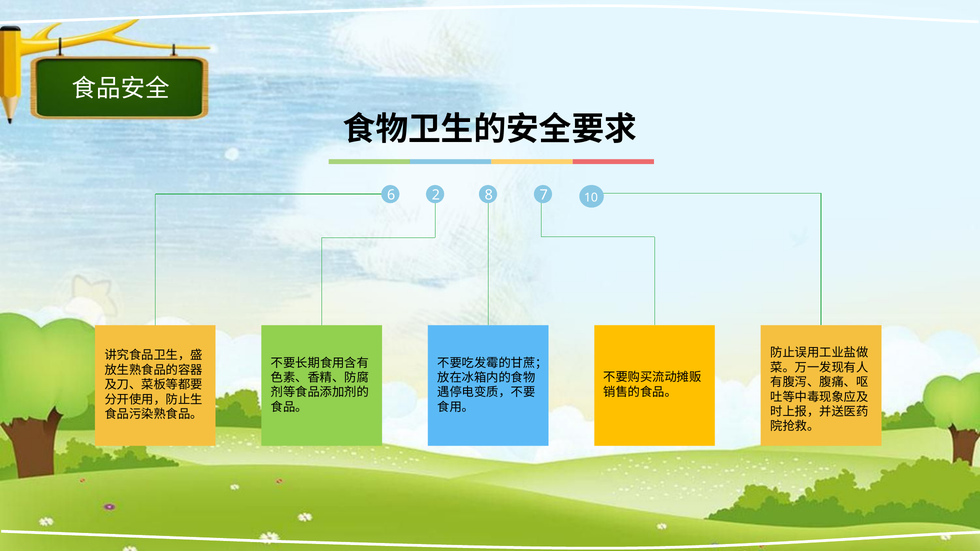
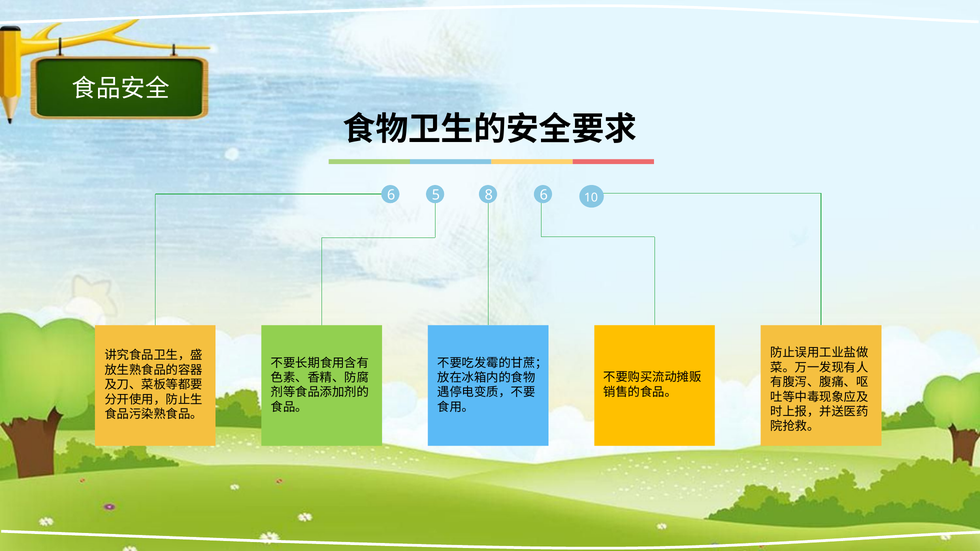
2: 2 -> 5 (436, 195)
8 7: 7 -> 6 (544, 195)
